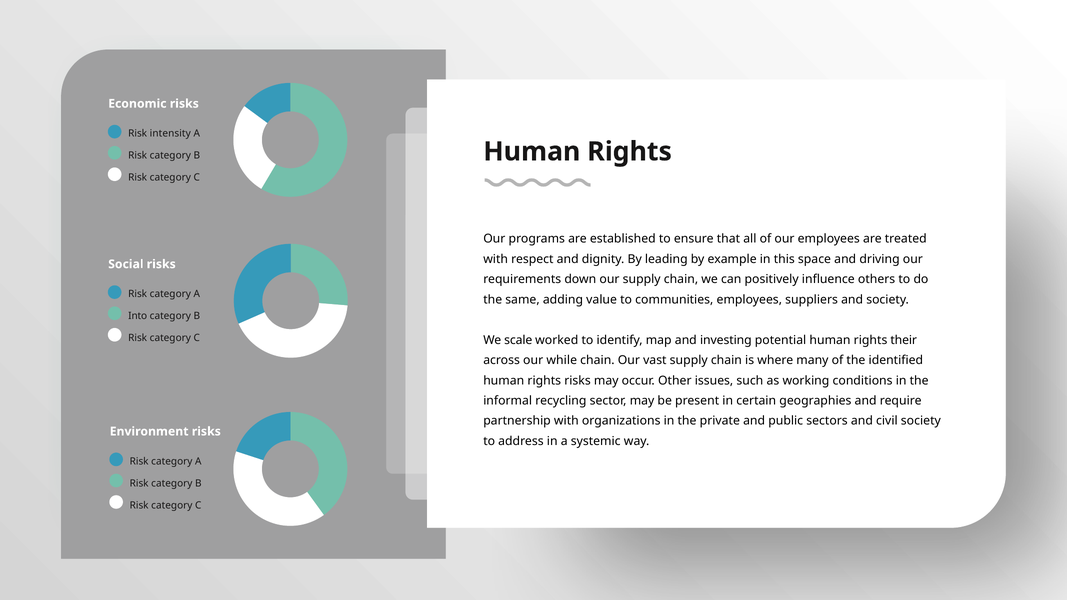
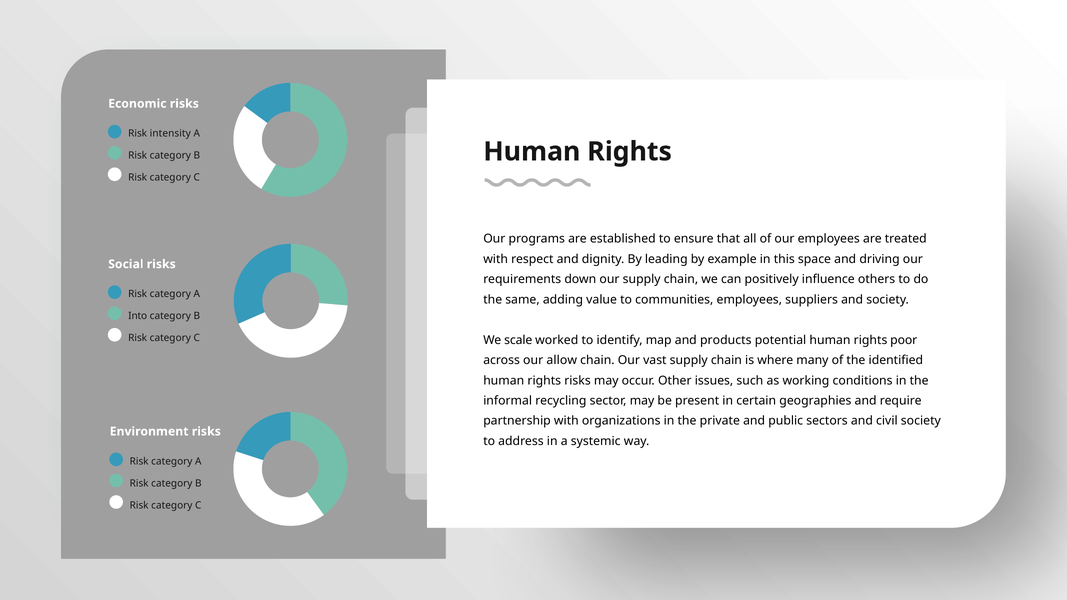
investing: investing -> products (726, 340)
their: their -> poor (904, 340)
while: while -> allow (562, 360)
